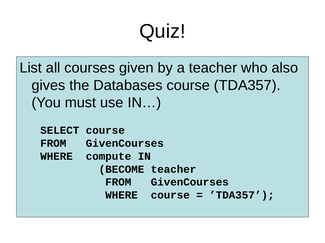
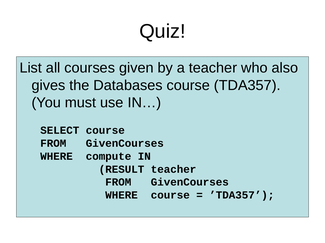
BECOME: BECOME -> RESULT (122, 170)
